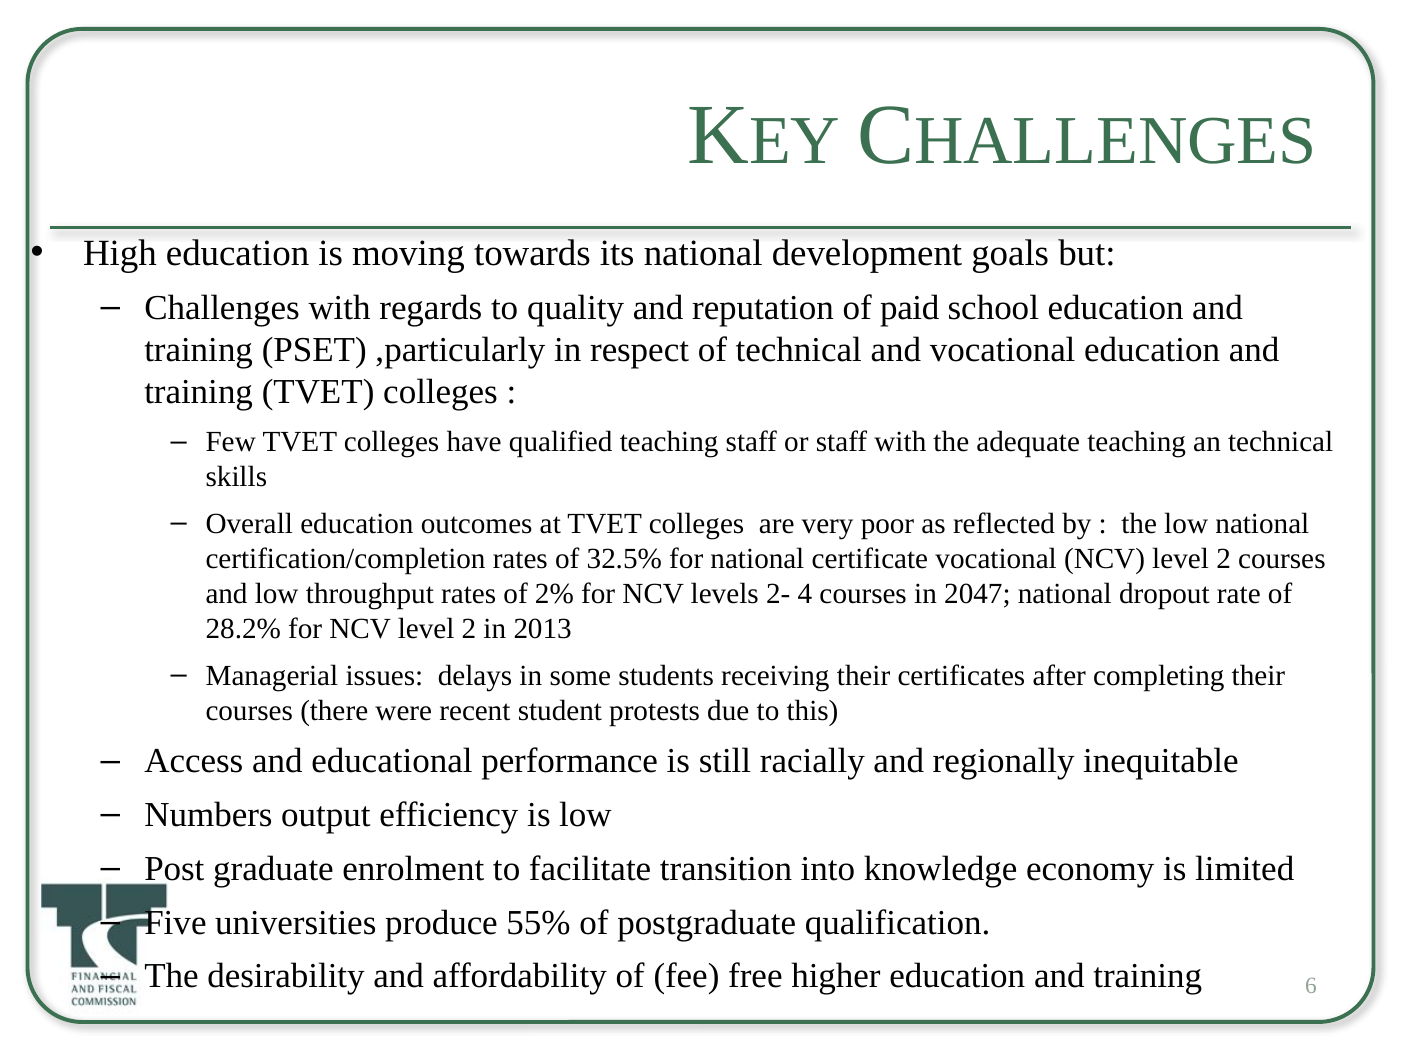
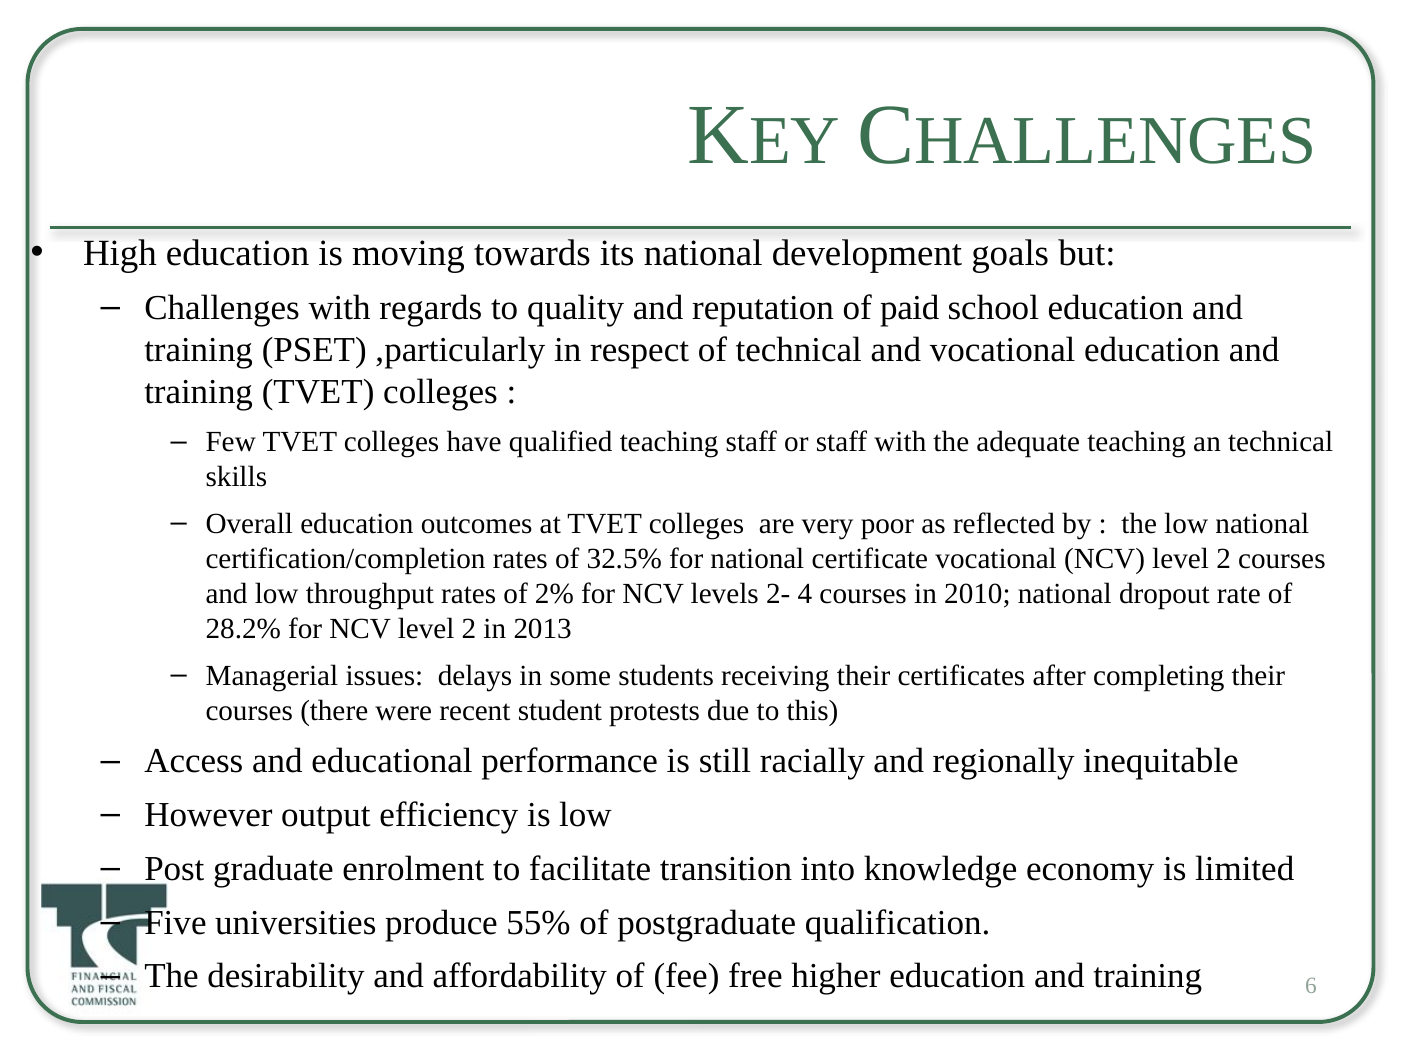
2047: 2047 -> 2010 (977, 594)
Numbers: Numbers -> However (208, 815)
